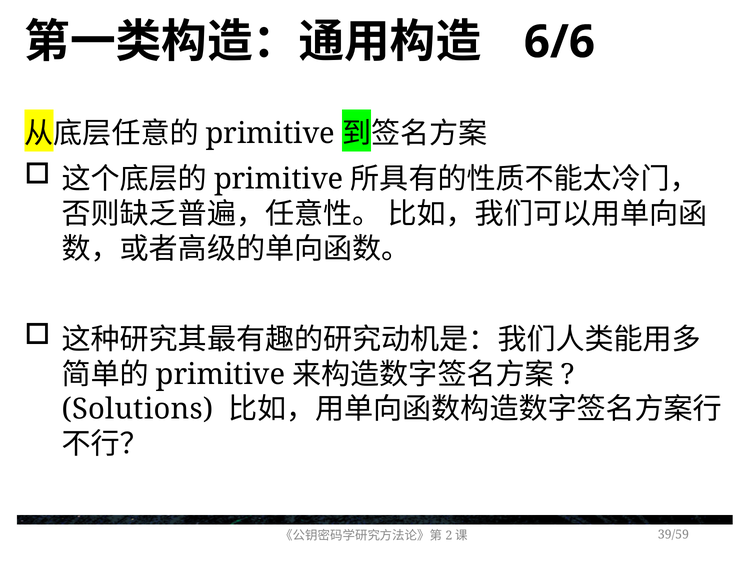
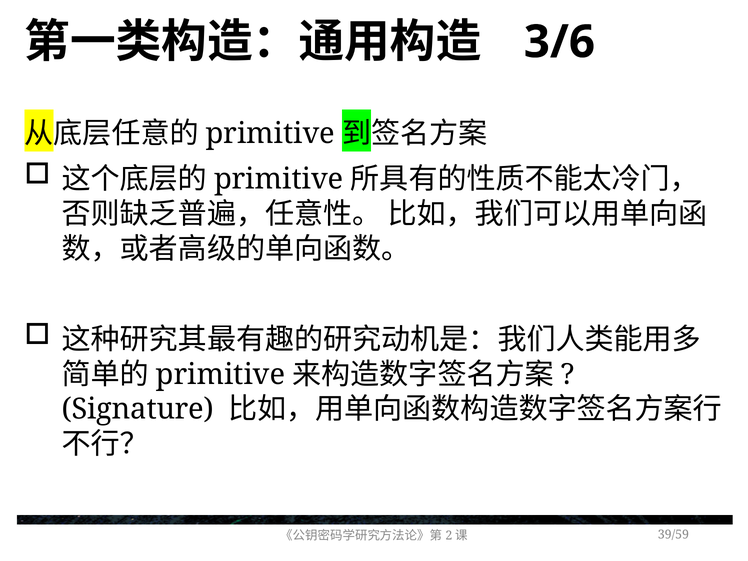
6/6: 6/6 -> 3/6 (559, 42)
Solutions: Solutions -> Signature (138, 409)
